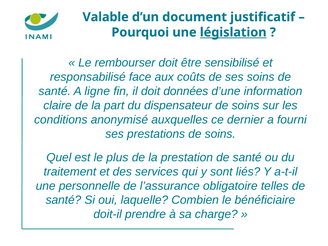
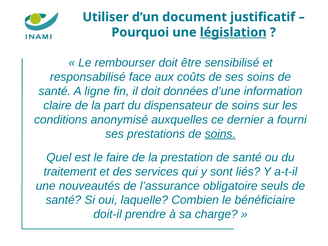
Valable: Valable -> Utiliser (106, 17)
soins underline: none -> present (220, 134)
plus: plus -> faire (117, 157)
personnelle: personnelle -> nouveautés (89, 186)
telles: telles -> seuls (275, 186)
